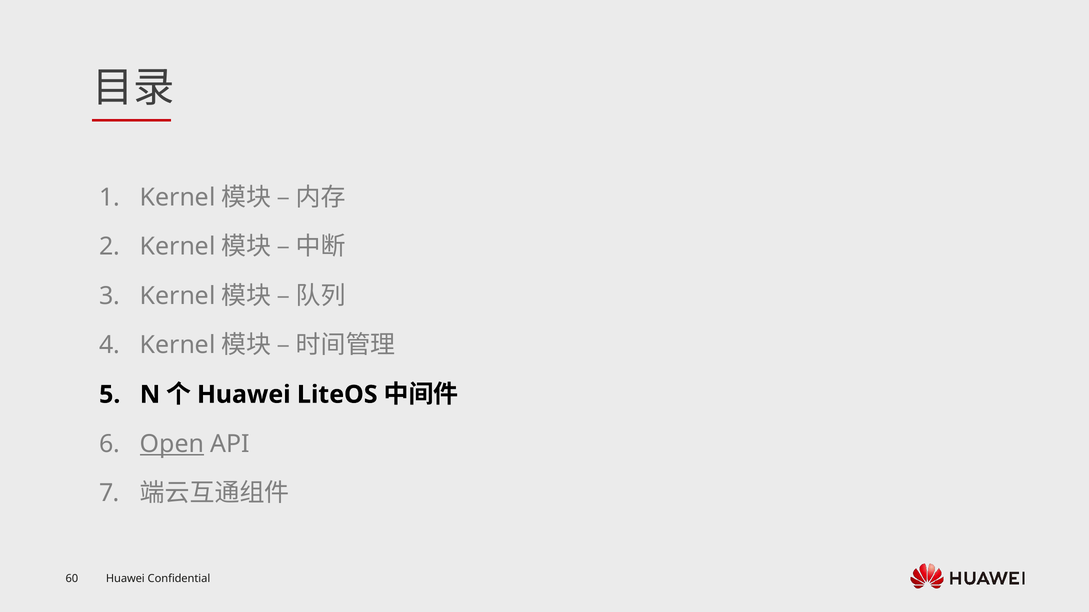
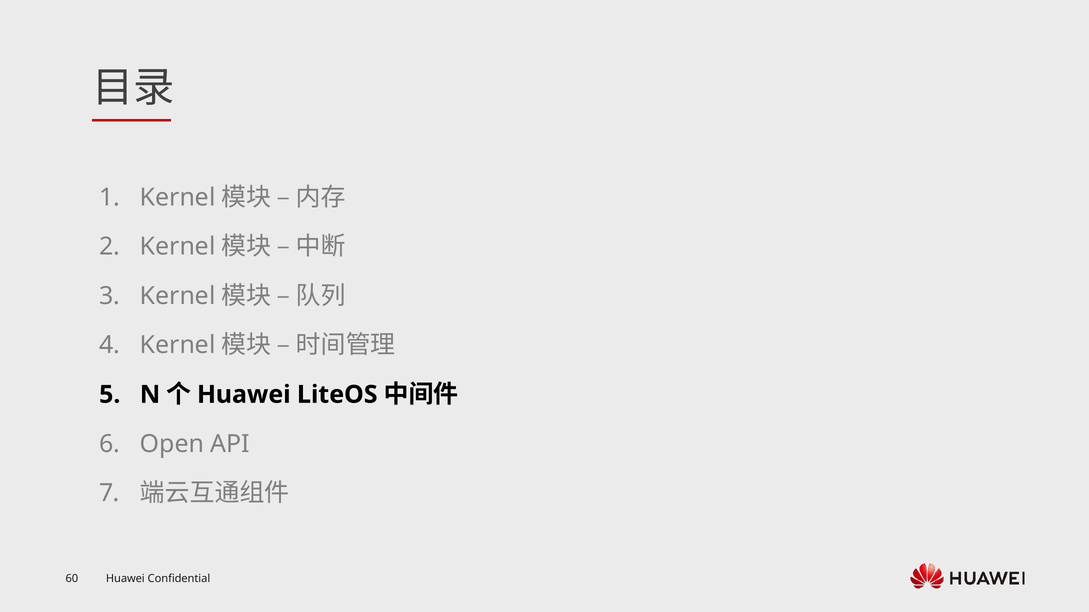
Open underline: present -> none (172, 444)
